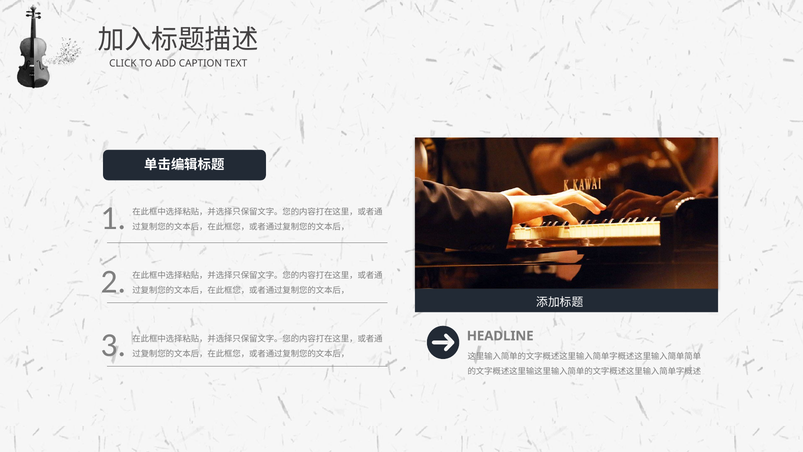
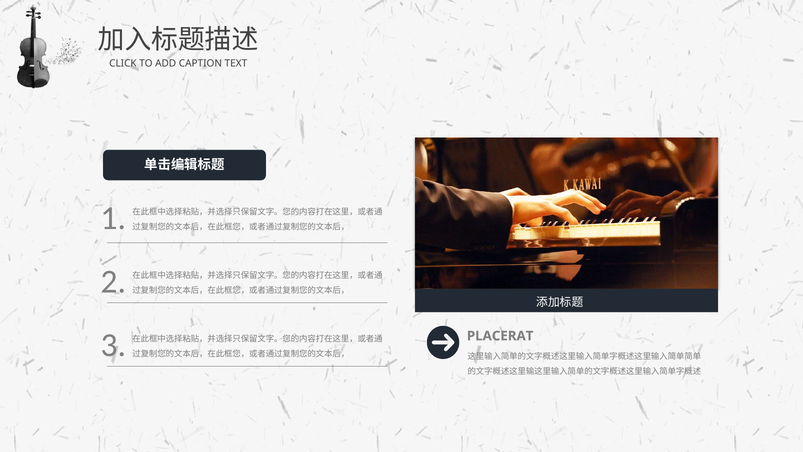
HEADLINE: HEADLINE -> PLACERAT (500, 336)
